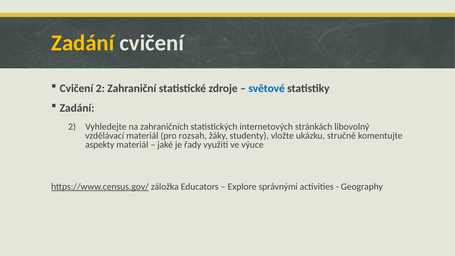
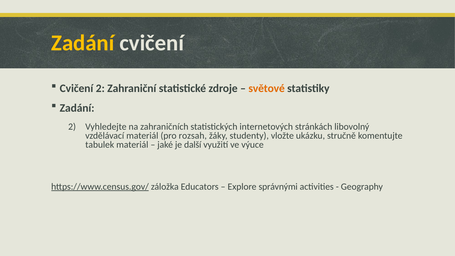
světové colour: blue -> orange (267, 88)
aspekty: aspekty -> tabulek (100, 145)
řady: řady -> další (193, 145)
